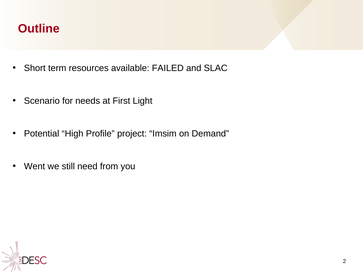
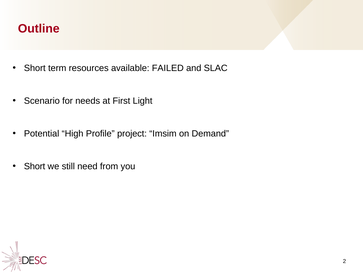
Went: Went -> Short (35, 166)
